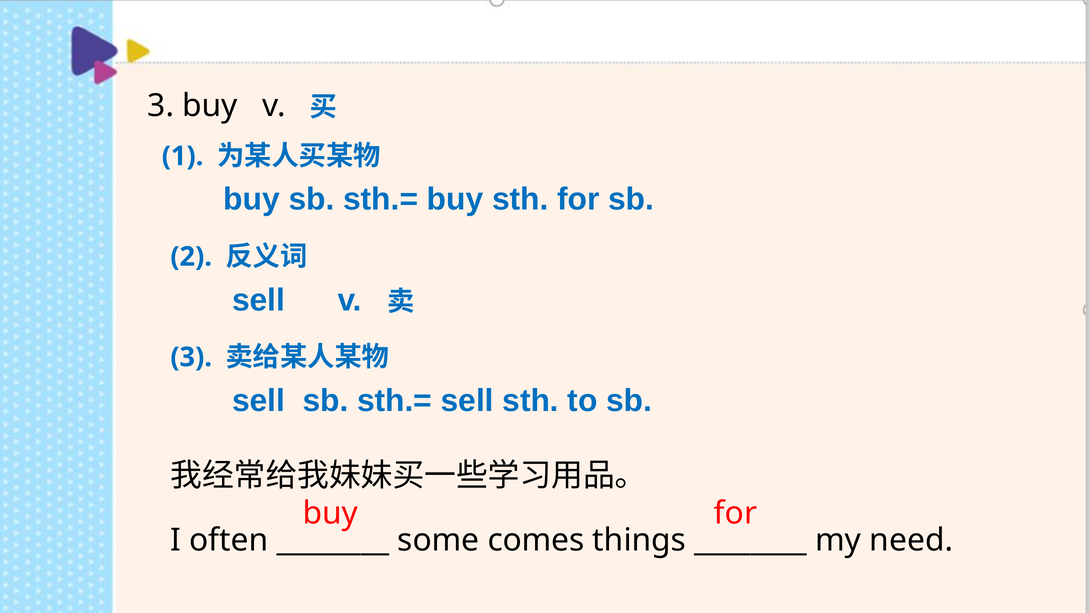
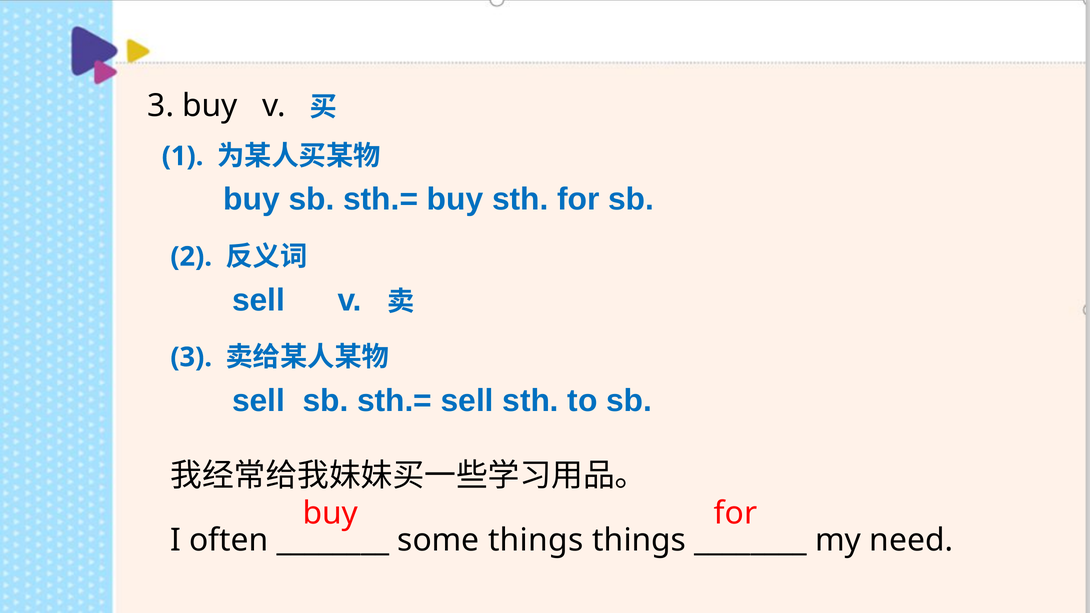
some comes: comes -> things (536, 540)
